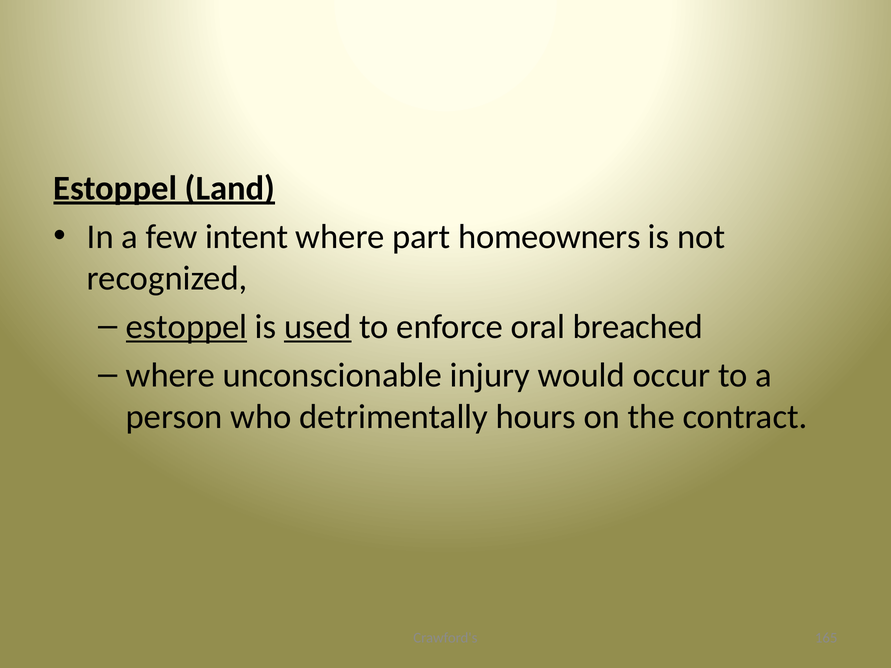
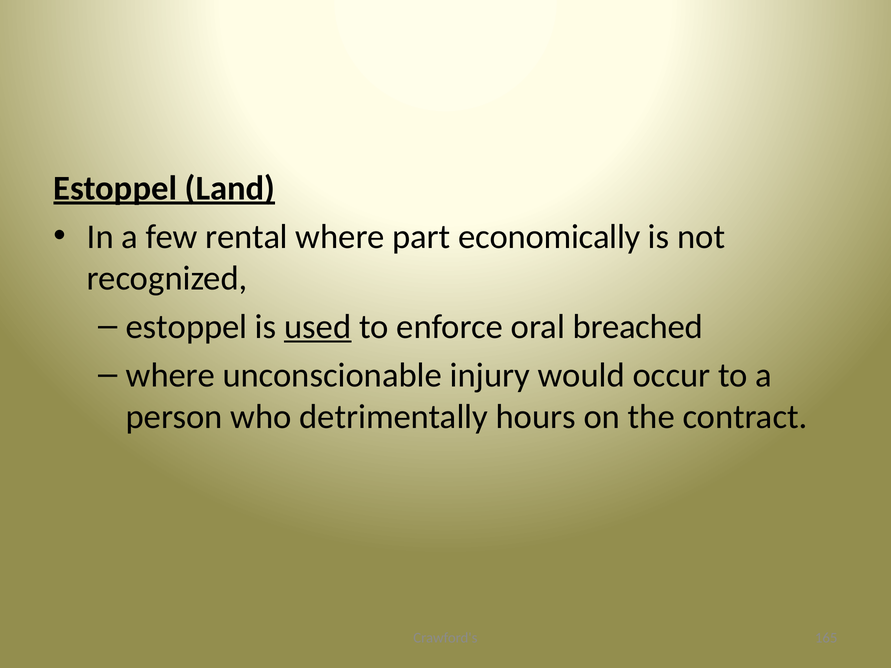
intent: intent -> rental (247, 237)
homeowners: homeowners -> economically (549, 237)
estoppel underline: present -> none (187, 327)
